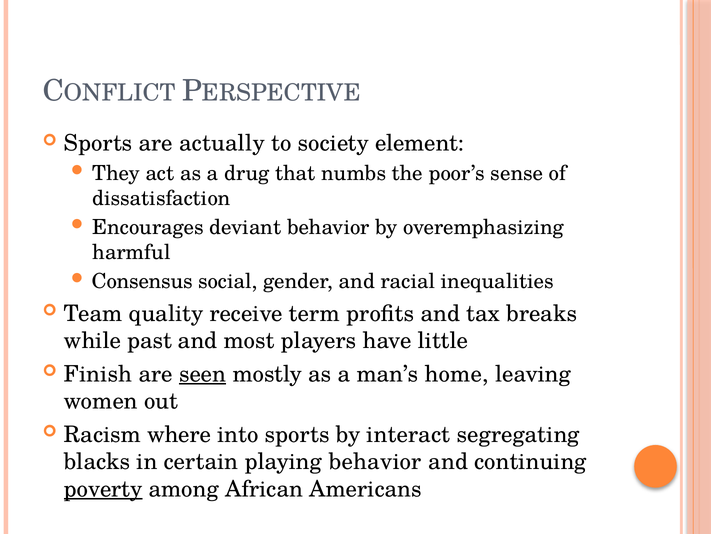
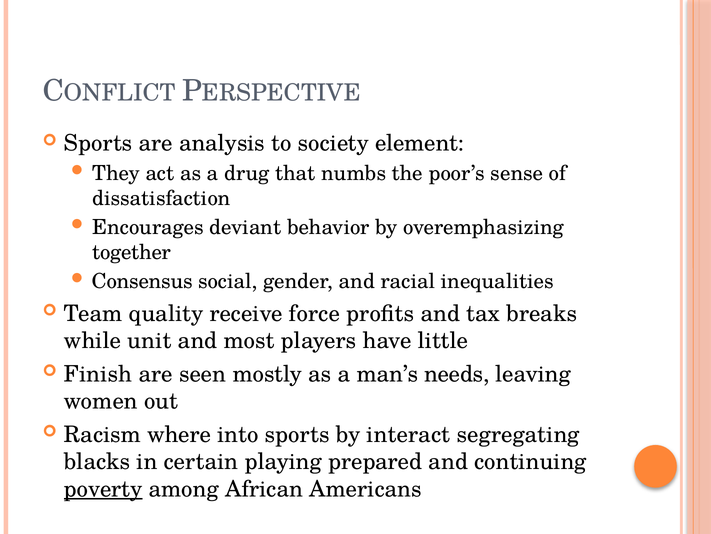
actually: actually -> analysis (222, 143)
harmful: harmful -> together (132, 252)
term: term -> force (314, 313)
past: past -> unit (149, 340)
seen underline: present -> none (203, 374)
home: home -> needs (457, 374)
playing behavior: behavior -> prepared (375, 461)
